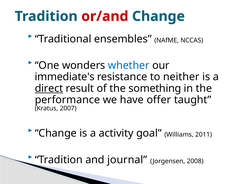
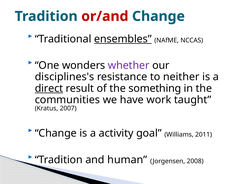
ensembles underline: none -> present (123, 39)
whether colour: blue -> purple (129, 66)
immediate's: immediate's -> disciplines's (65, 77)
performance: performance -> communities (67, 100)
offer: offer -> work (159, 100)
journal: journal -> human (127, 160)
